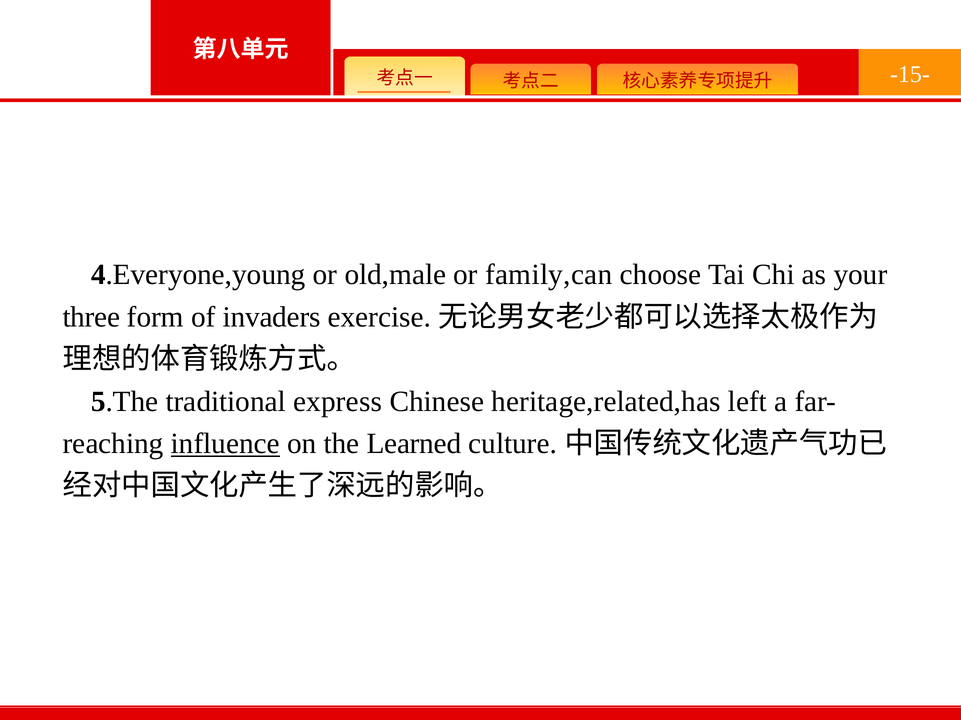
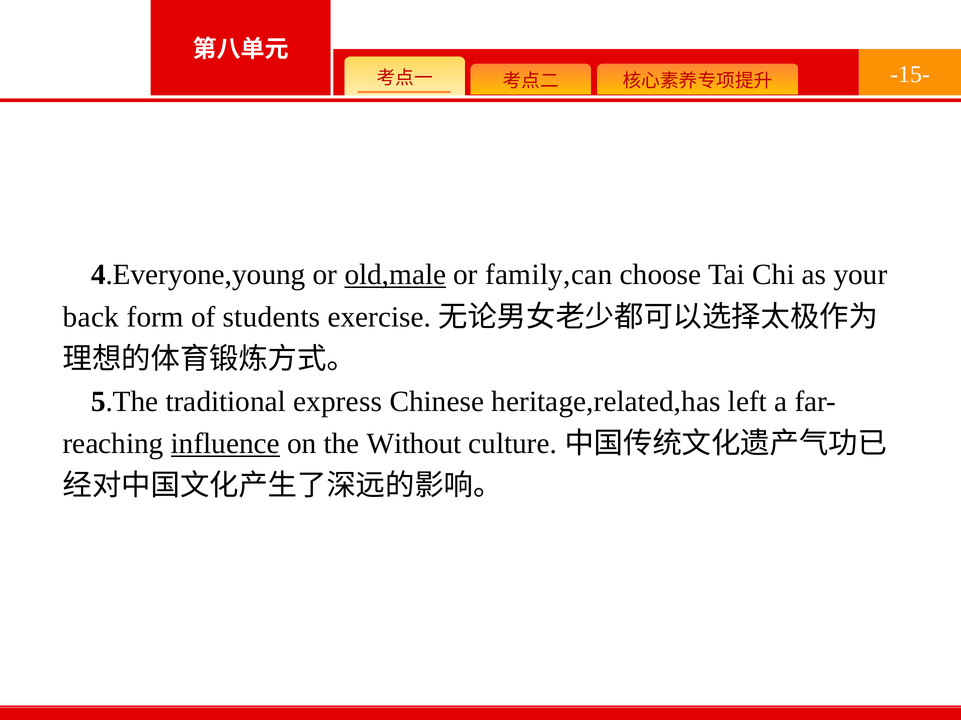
old,male underline: none -> present (395, 275)
three: three -> back (91, 317)
invaders: invaders -> students (272, 317)
Learned: Learned -> Without (414, 444)
